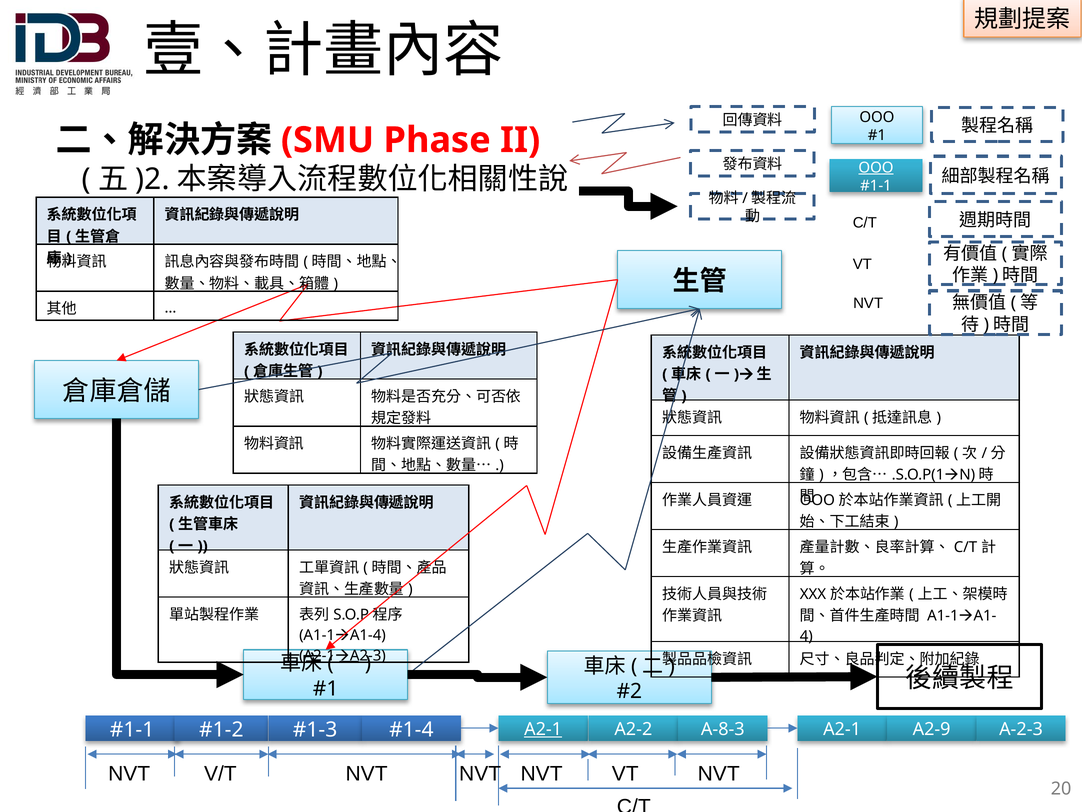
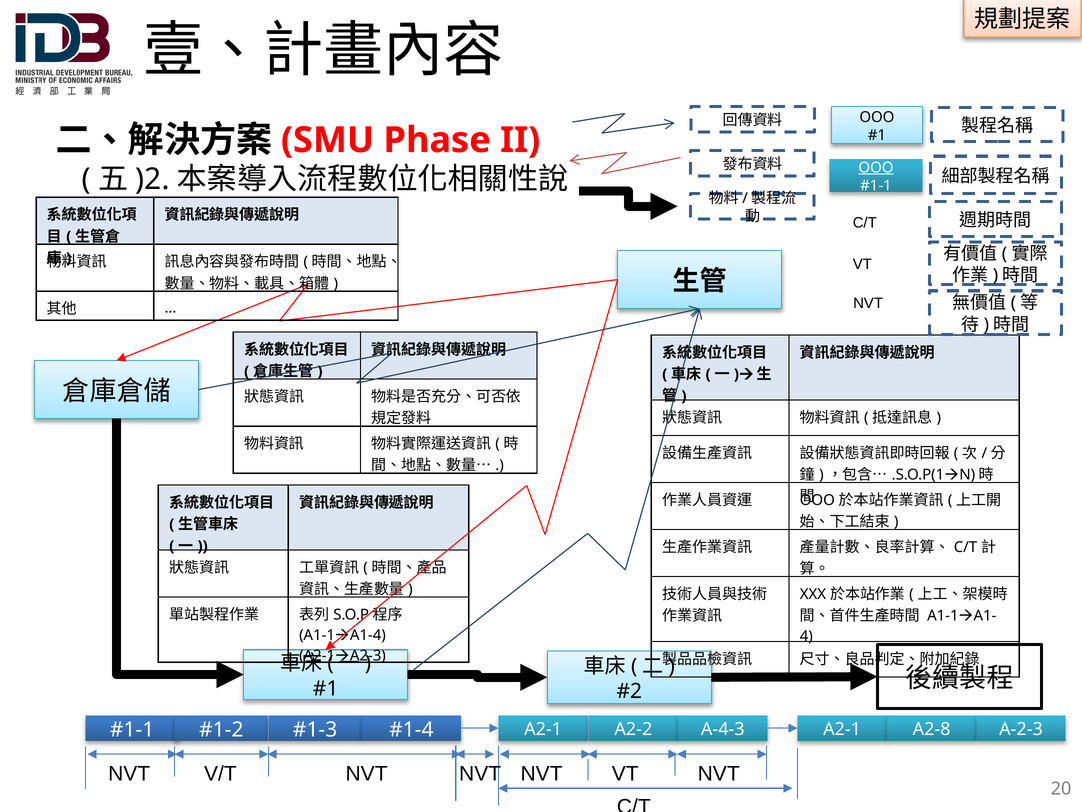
A2-1 underline: present -> none (543, 729)
A-8-3: A-8-3 -> A-4-3 (723, 729)
A2-9: A2-9 -> A2-8 (932, 729)
